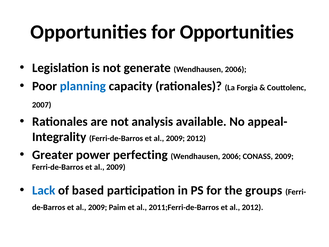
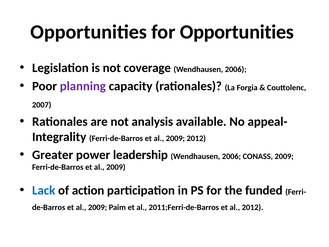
generate: generate -> coverage (147, 68)
planning colour: blue -> purple (83, 86)
perfecting: perfecting -> leadership (140, 155)
based: based -> action (88, 190)
groups: groups -> funded (264, 190)
